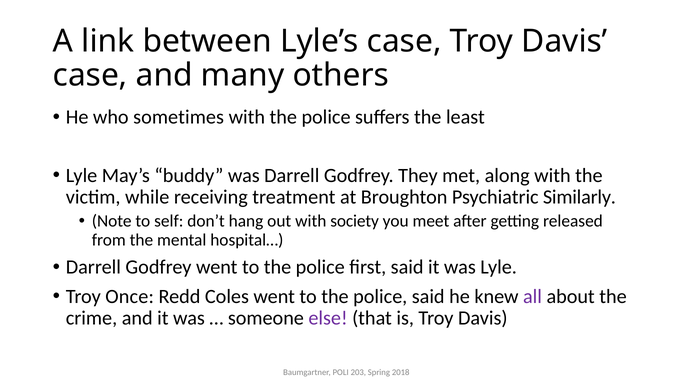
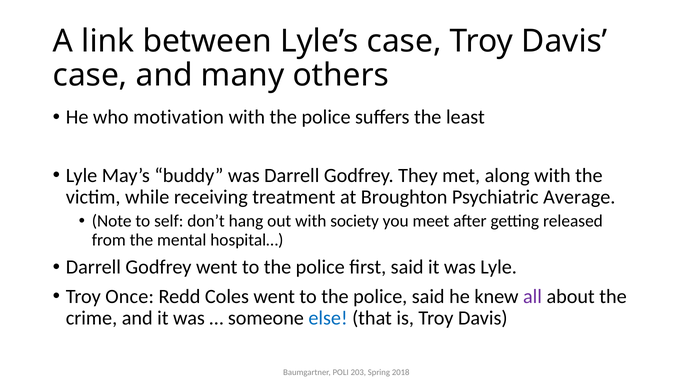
sometimes: sometimes -> motivation (179, 117)
Similarly: Similarly -> Average (579, 197)
else colour: purple -> blue (328, 318)
